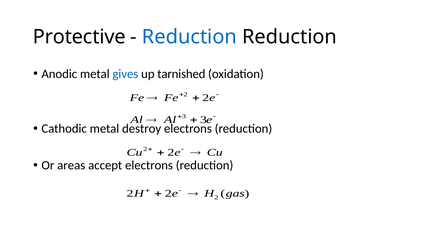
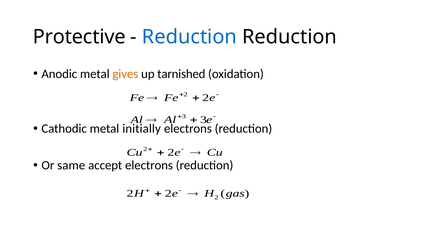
gives colour: blue -> orange (125, 74)
destroy: destroy -> initially (142, 129)
areas: areas -> same (71, 165)
